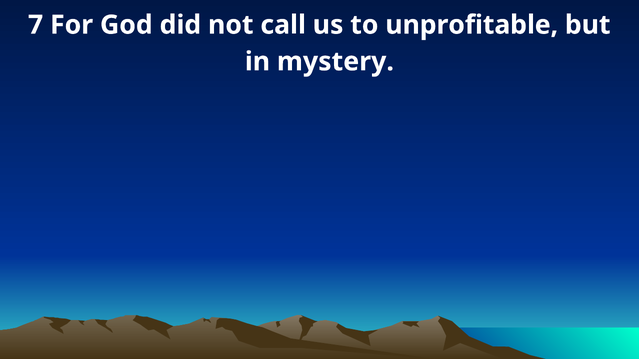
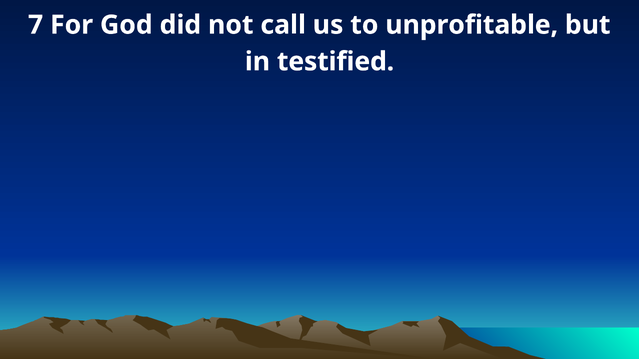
mystery: mystery -> testified (336, 62)
